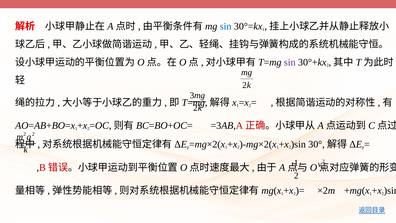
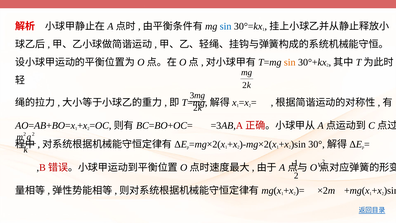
sin colour: purple -> orange (290, 62)
